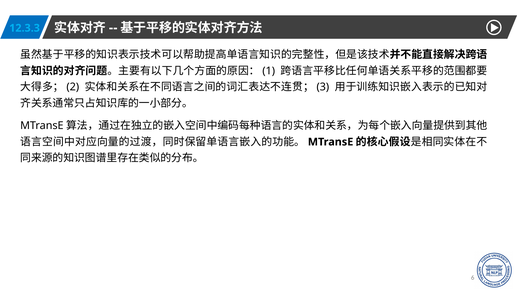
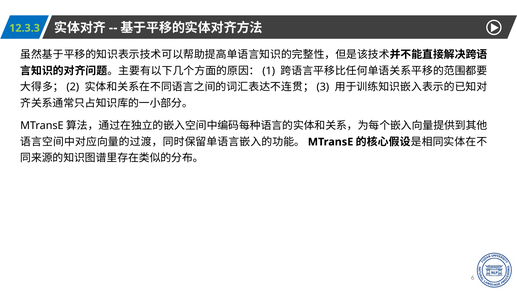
12.3.3 colour: light blue -> light green (25, 28)
